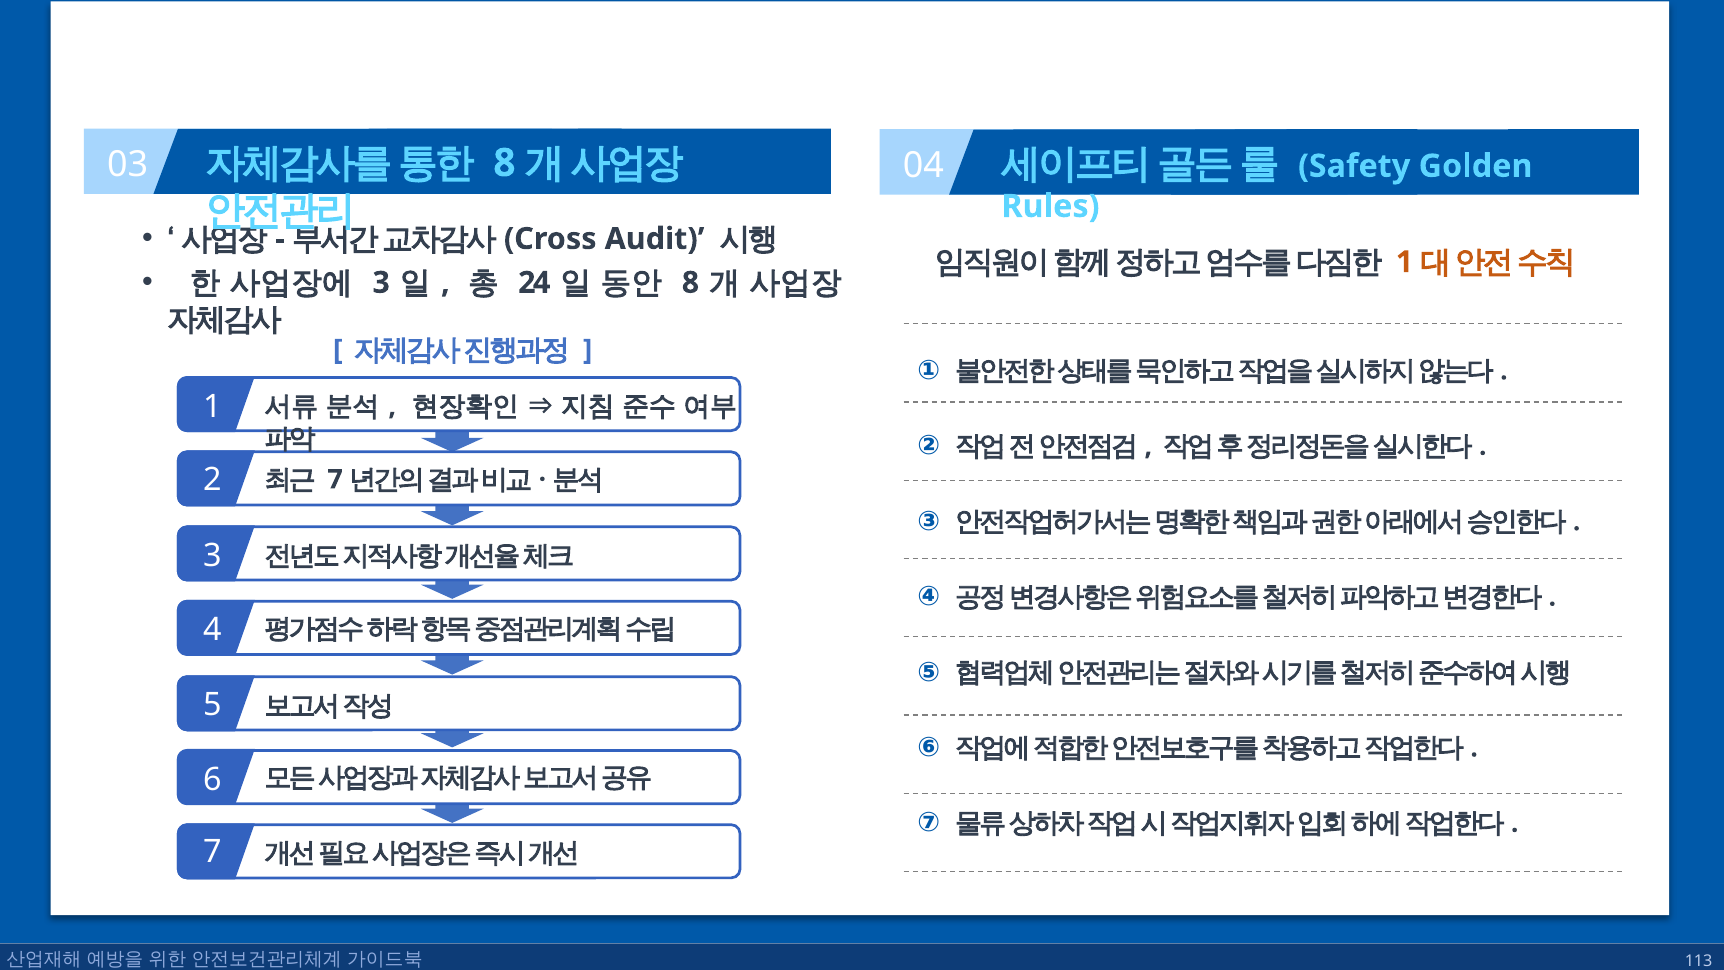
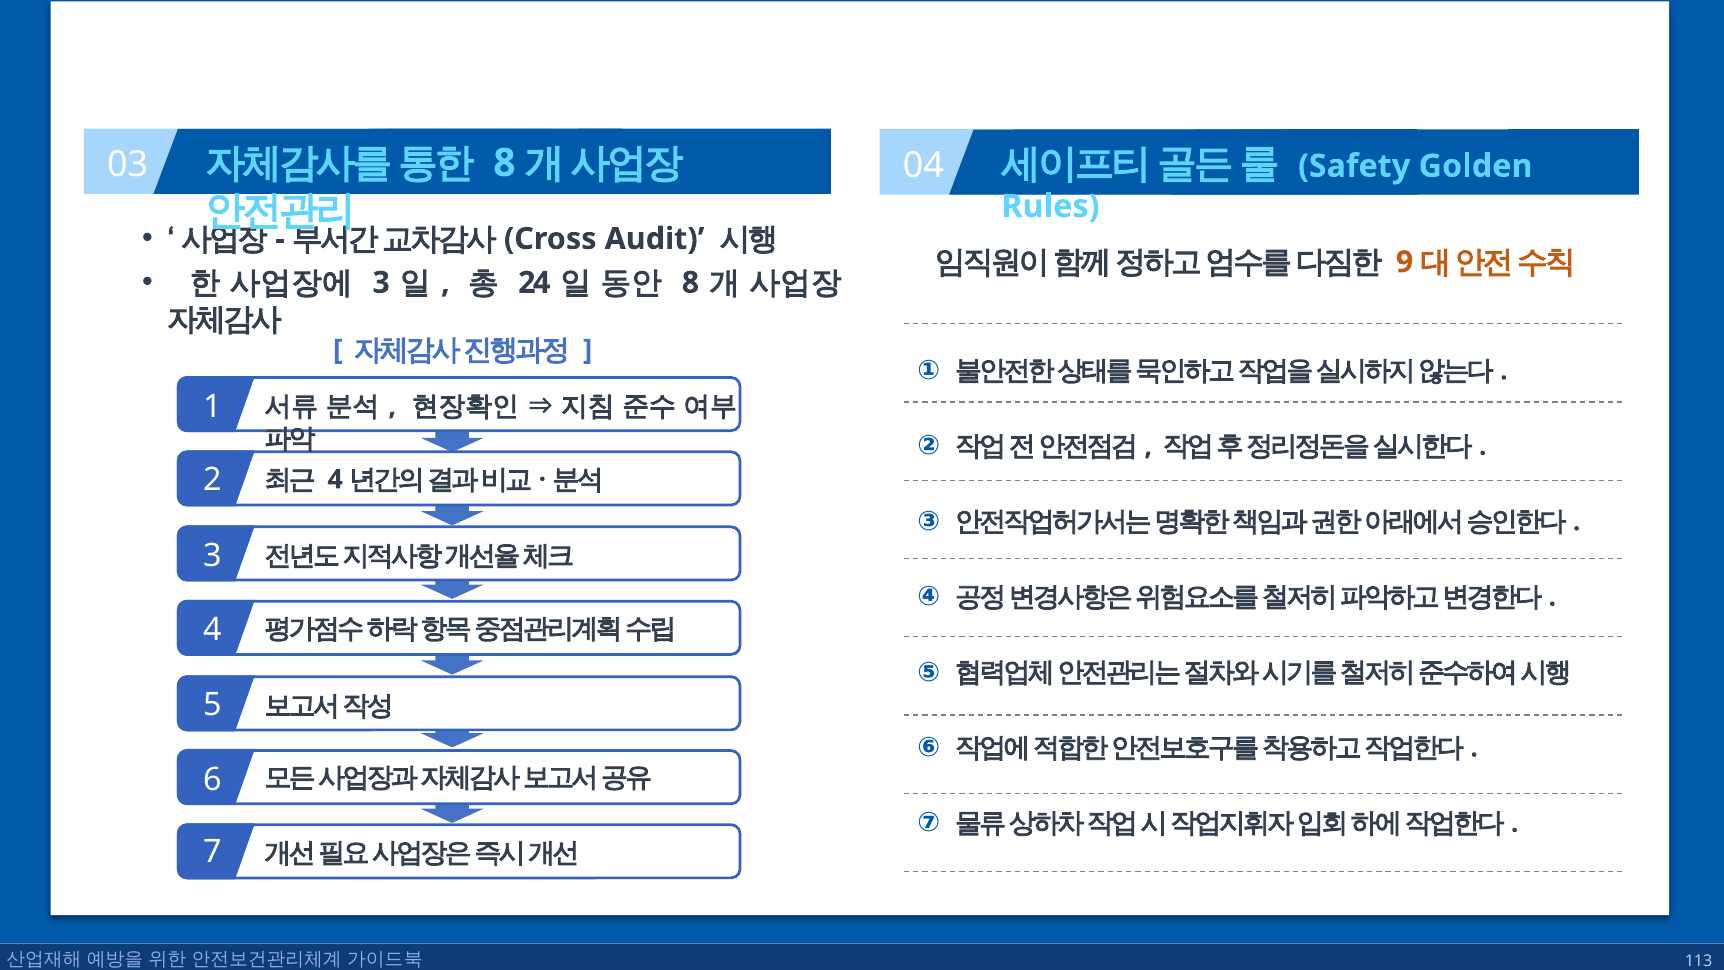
1: 1 -> 9 (1404, 262)
7: 7 -> 4 (335, 479)
